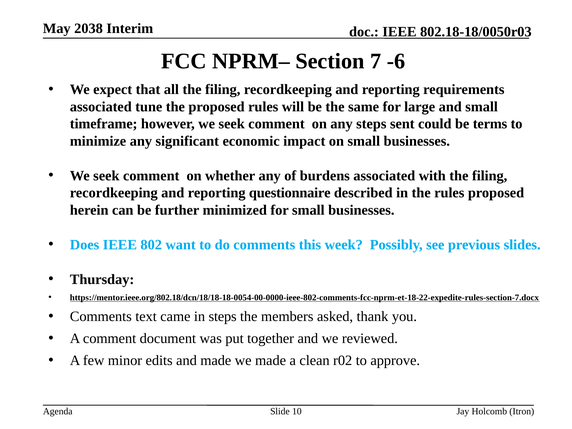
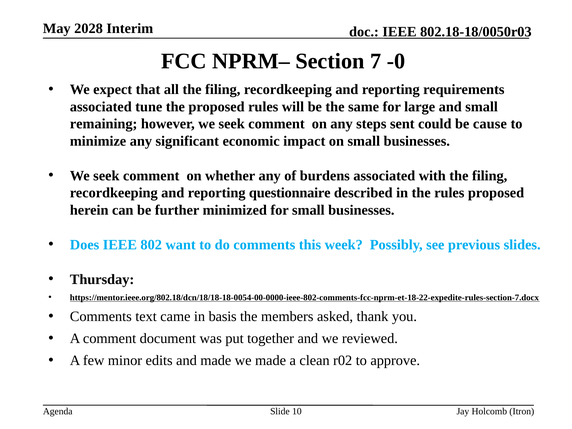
2038: 2038 -> 2028 (89, 29)
-6: -6 -> -0 (396, 61)
timeframe: timeframe -> remaining (104, 124)
terms: terms -> cause (490, 124)
in steps: steps -> basis (223, 317)
